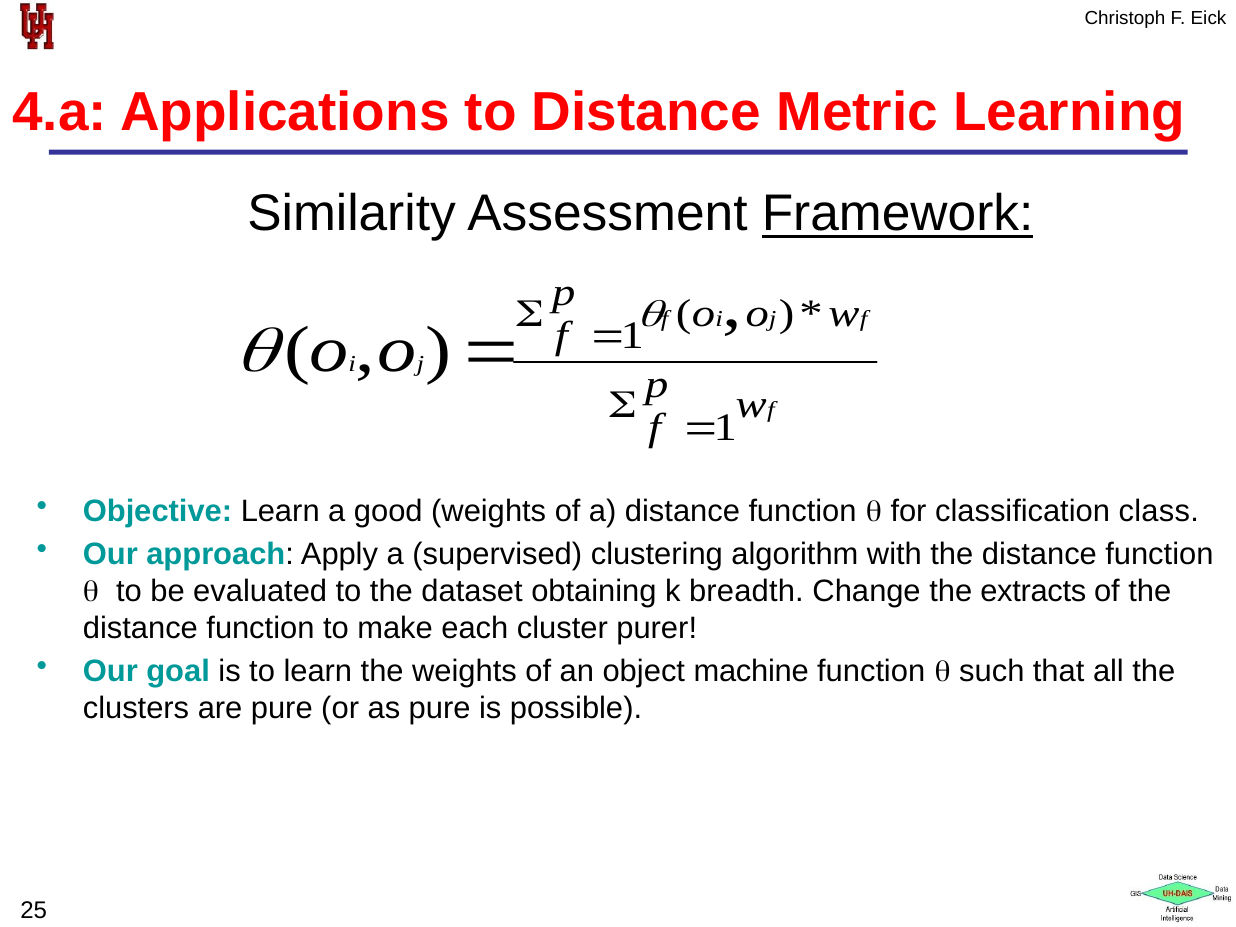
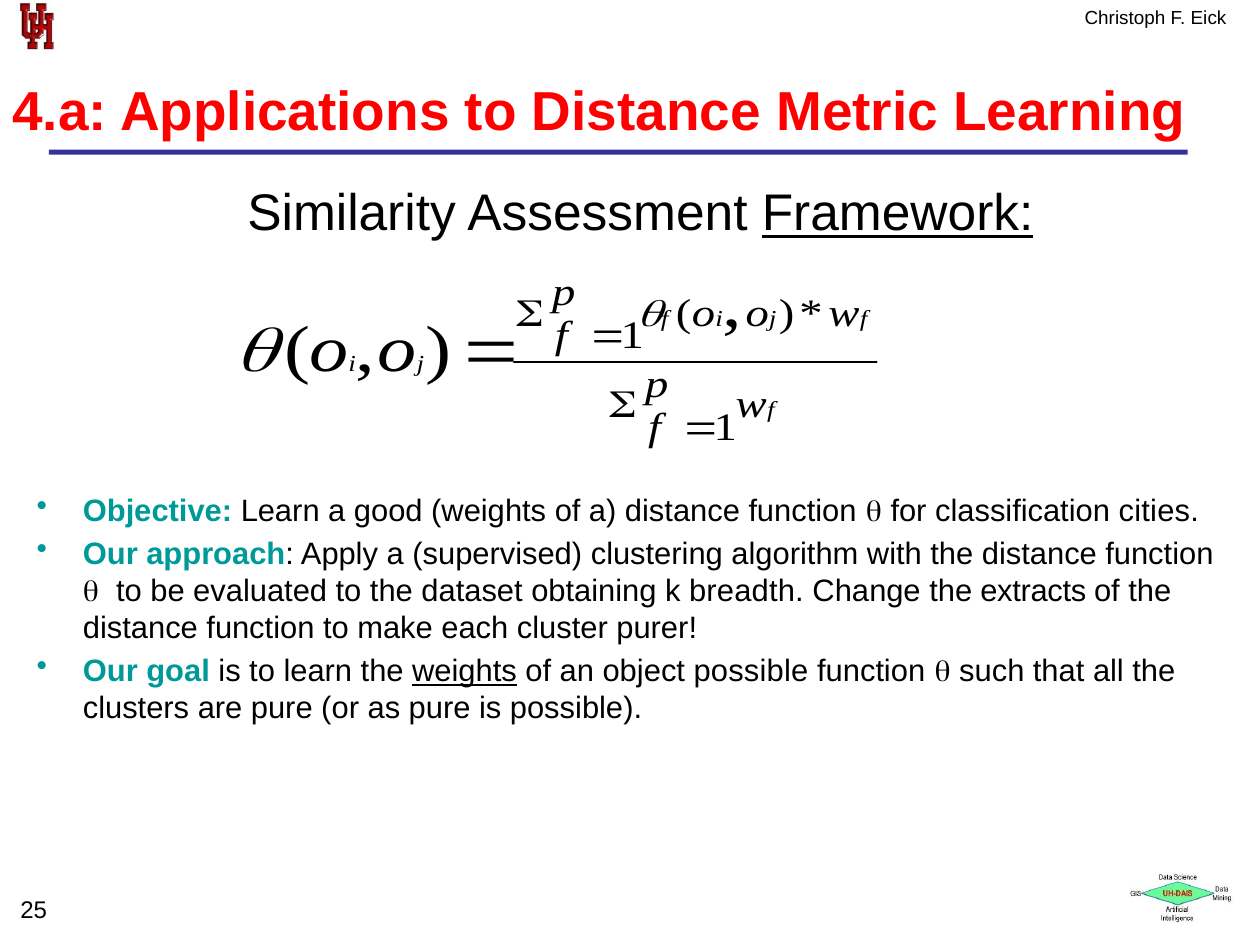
class: class -> cities (1159, 511)
weights underline: none -> present (465, 672)
object machine: machine -> possible (751, 672)
